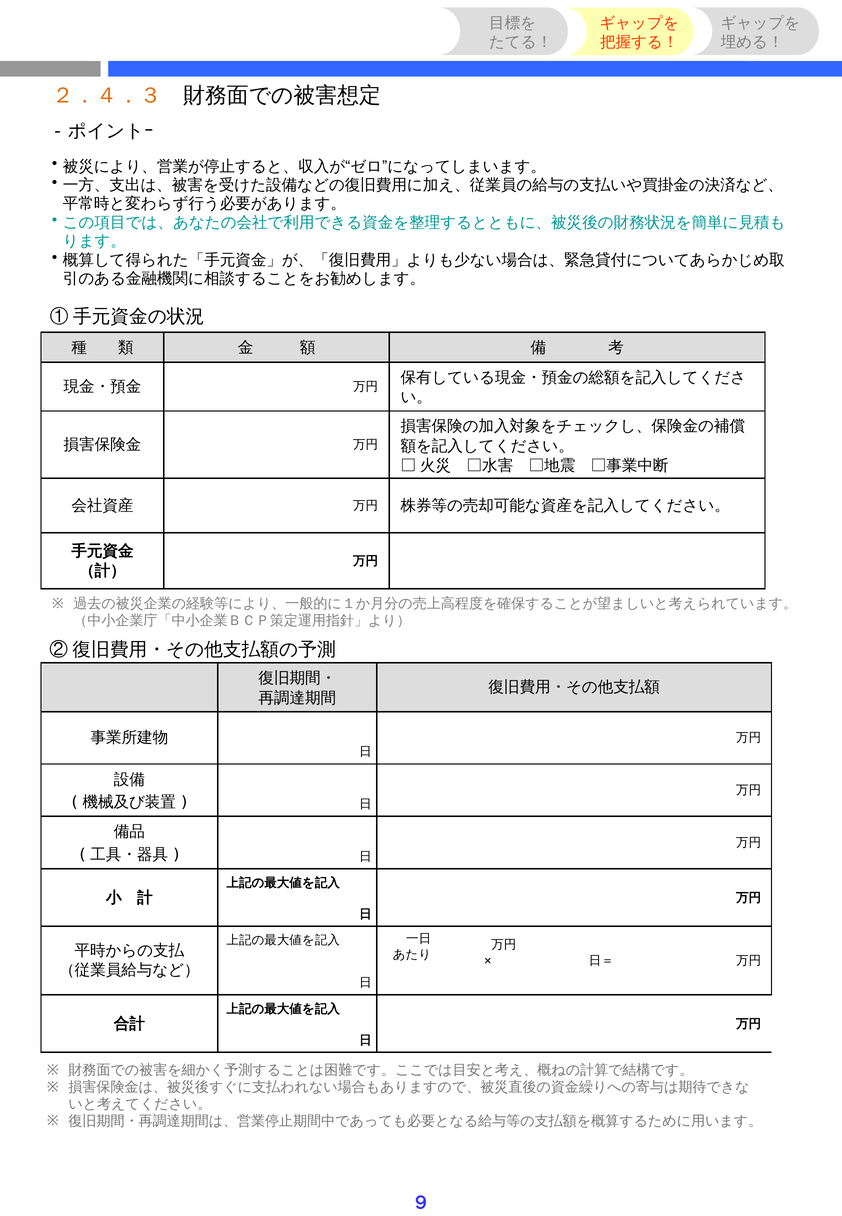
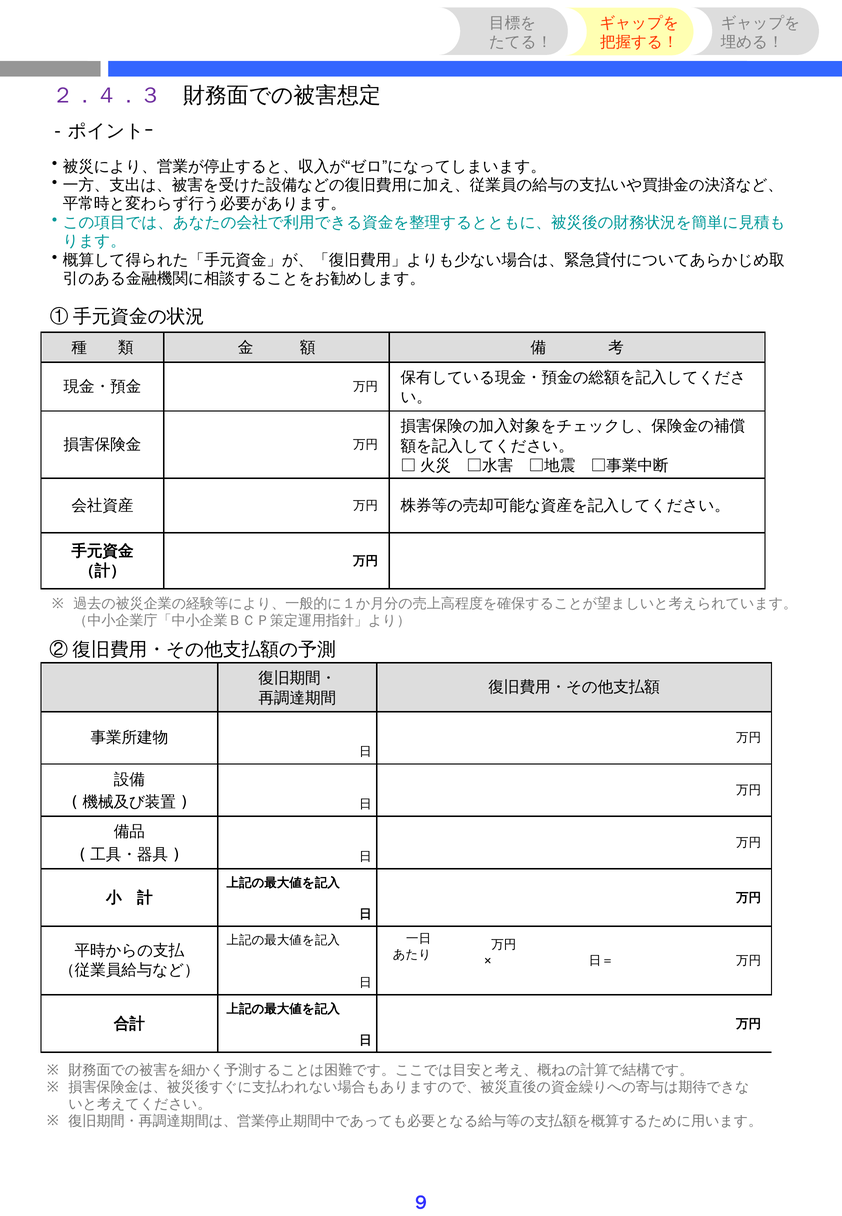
２．４．３ colour: orange -> purple (107, 96)
